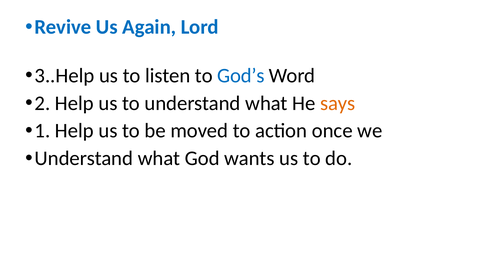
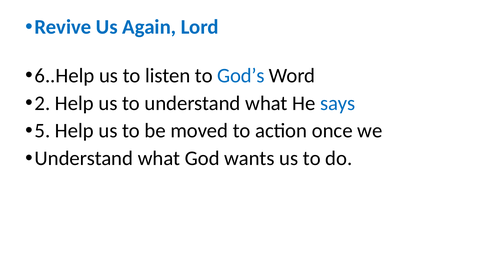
3..Help: 3..Help -> 6..Help (64, 76)
says colour: orange -> blue (338, 103)
1: 1 -> 5 (42, 131)
